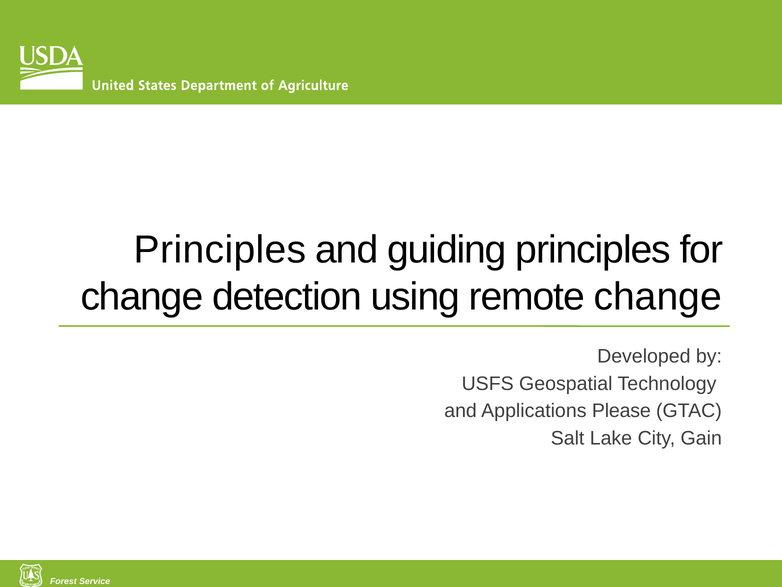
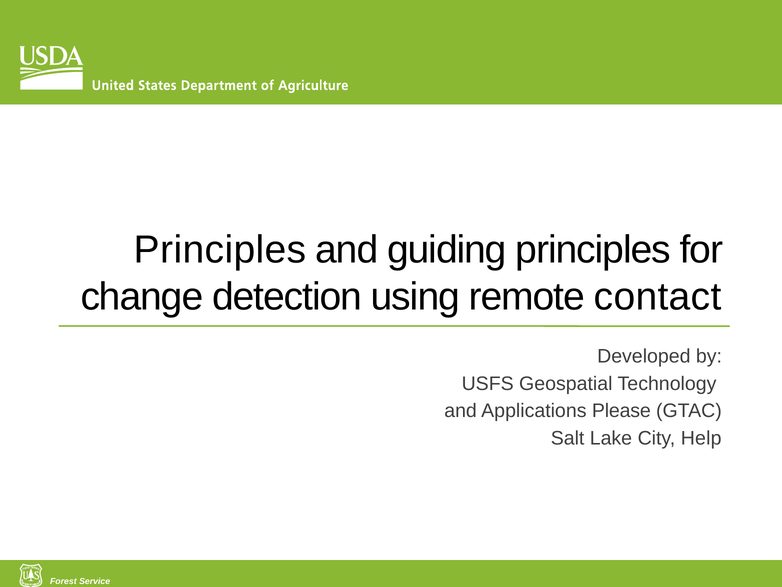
remote change: change -> contact (658, 297)
Gain: Gain -> Help (701, 438)
